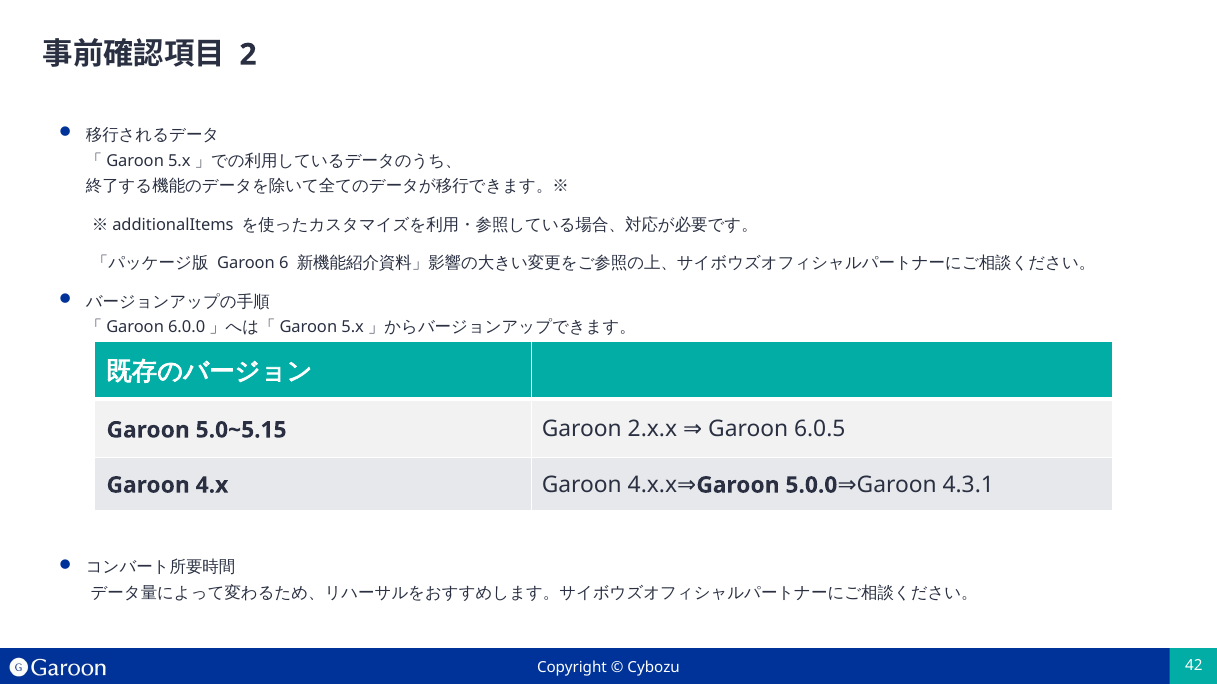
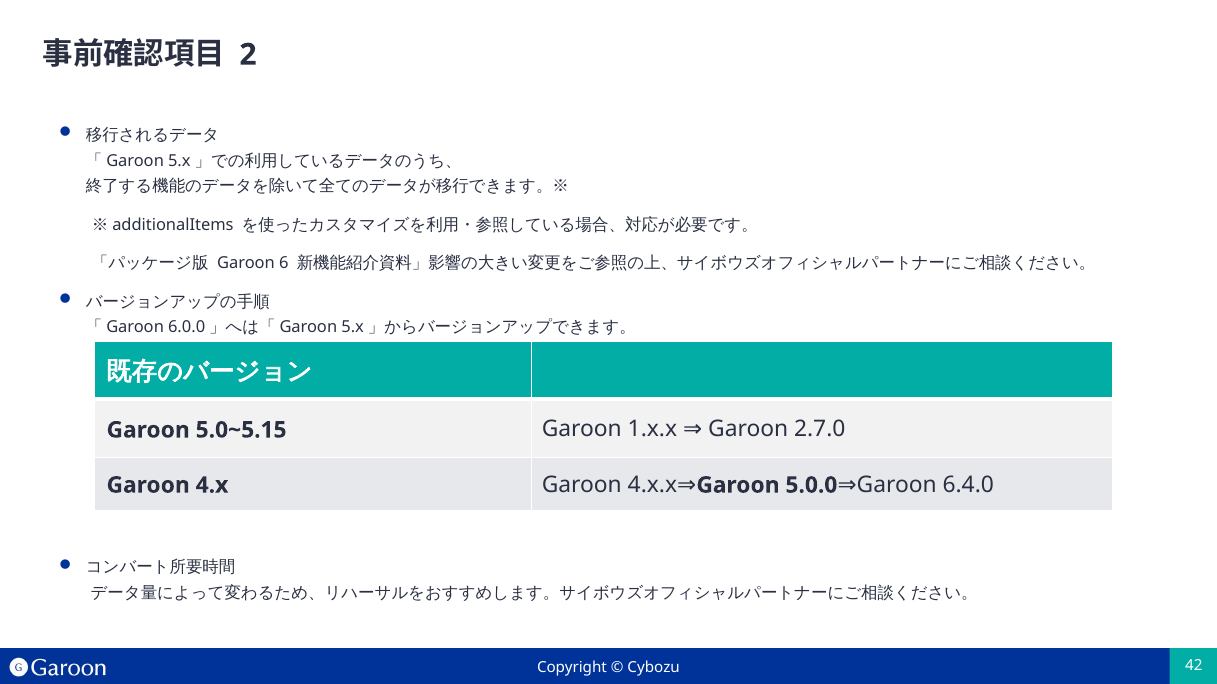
2.x.x: 2.x.x -> 1.x.x (652, 430)
6.0.5: 6.0.5 -> 2.7.0 (820, 430)
4.3.1: 4.3.1 -> 6.4.0 (968, 485)
